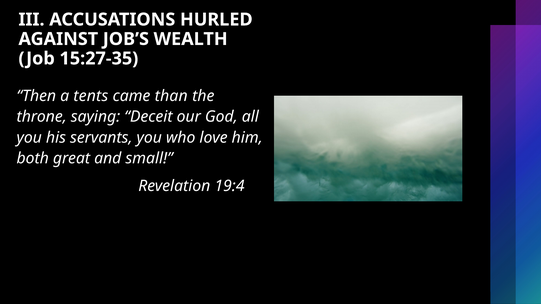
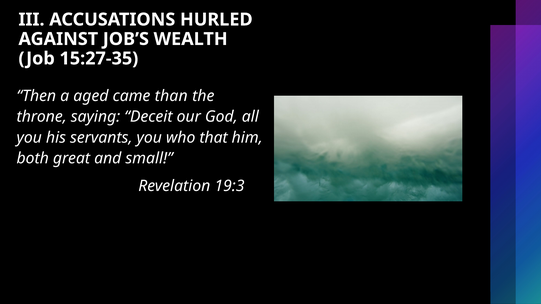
tents: tents -> aged (91, 96)
love: love -> that (214, 138)
19:4: 19:4 -> 19:3 (229, 186)
